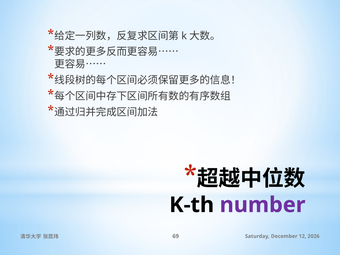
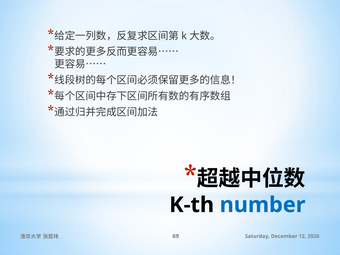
number colour: purple -> blue (263, 205)
